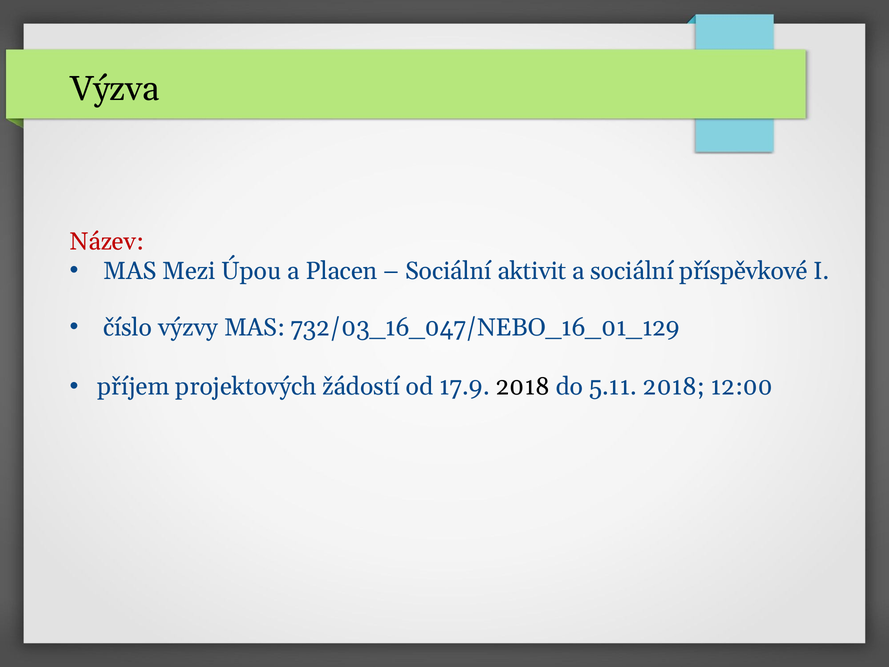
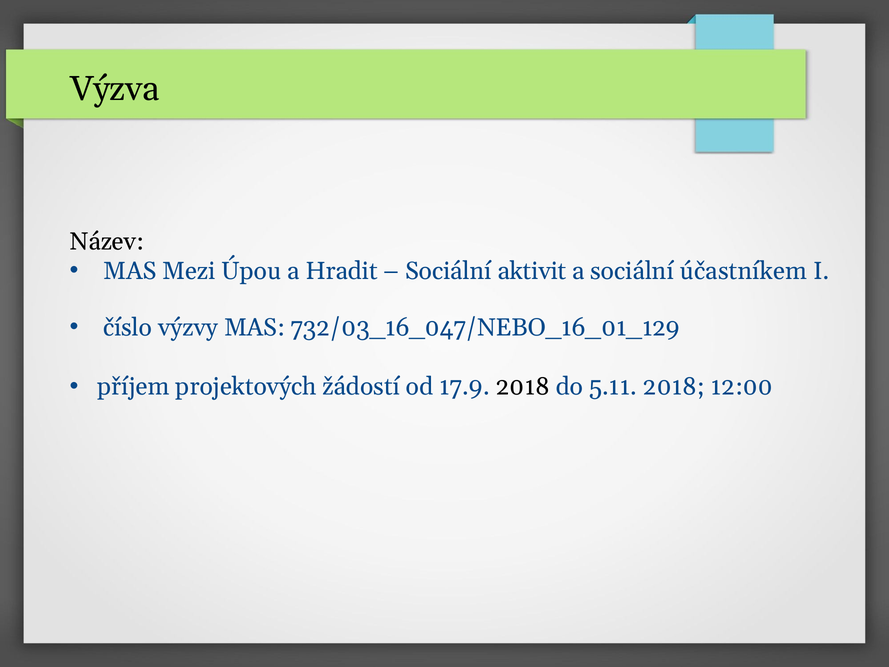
Název colour: red -> black (107, 241)
Placen: Placen -> Hradit (342, 271)
příspěvkové: příspěvkové -> účastníkem (743, 271)
